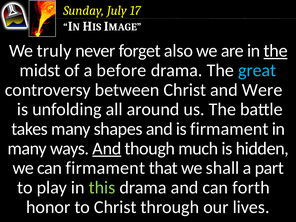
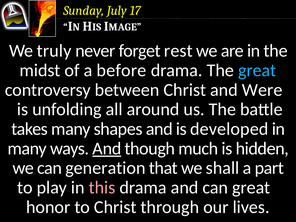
also: also -> rest (178, 51)
the underline: present -> none (276, 51)
is firmament: firmament -> developed (229, 129)
can firmament: firmament -> generation (105, 168)
this colour: light green -> pink (102, 188)
can forth: forth -> great (251, 188)
